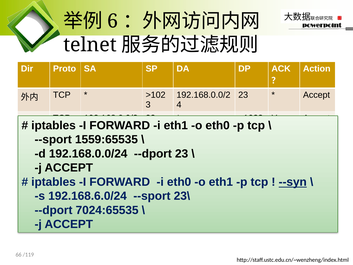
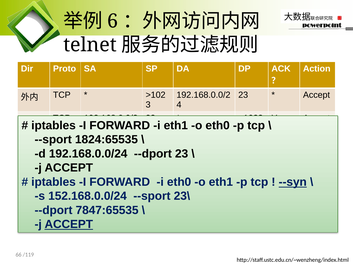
1559:65535: 1559:65535 -> 1824:65535 (106, 139)
192.168.6.0/24: 192.168.6.0/24 -> 152.168.0.0/24 (88, 196)
7024:65535: 7024:65535 -> 7847:65535 (107, 210)
ACCEPT underline: none -> present (69, 224)
